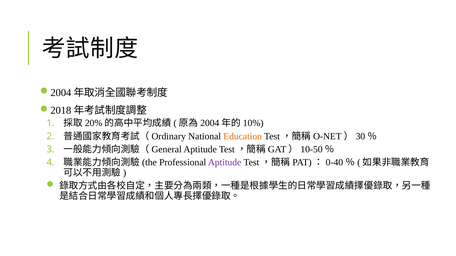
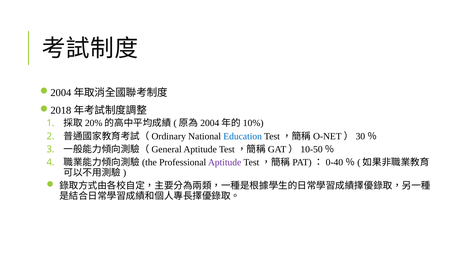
Education colour: orange -> blue (243, 137)
